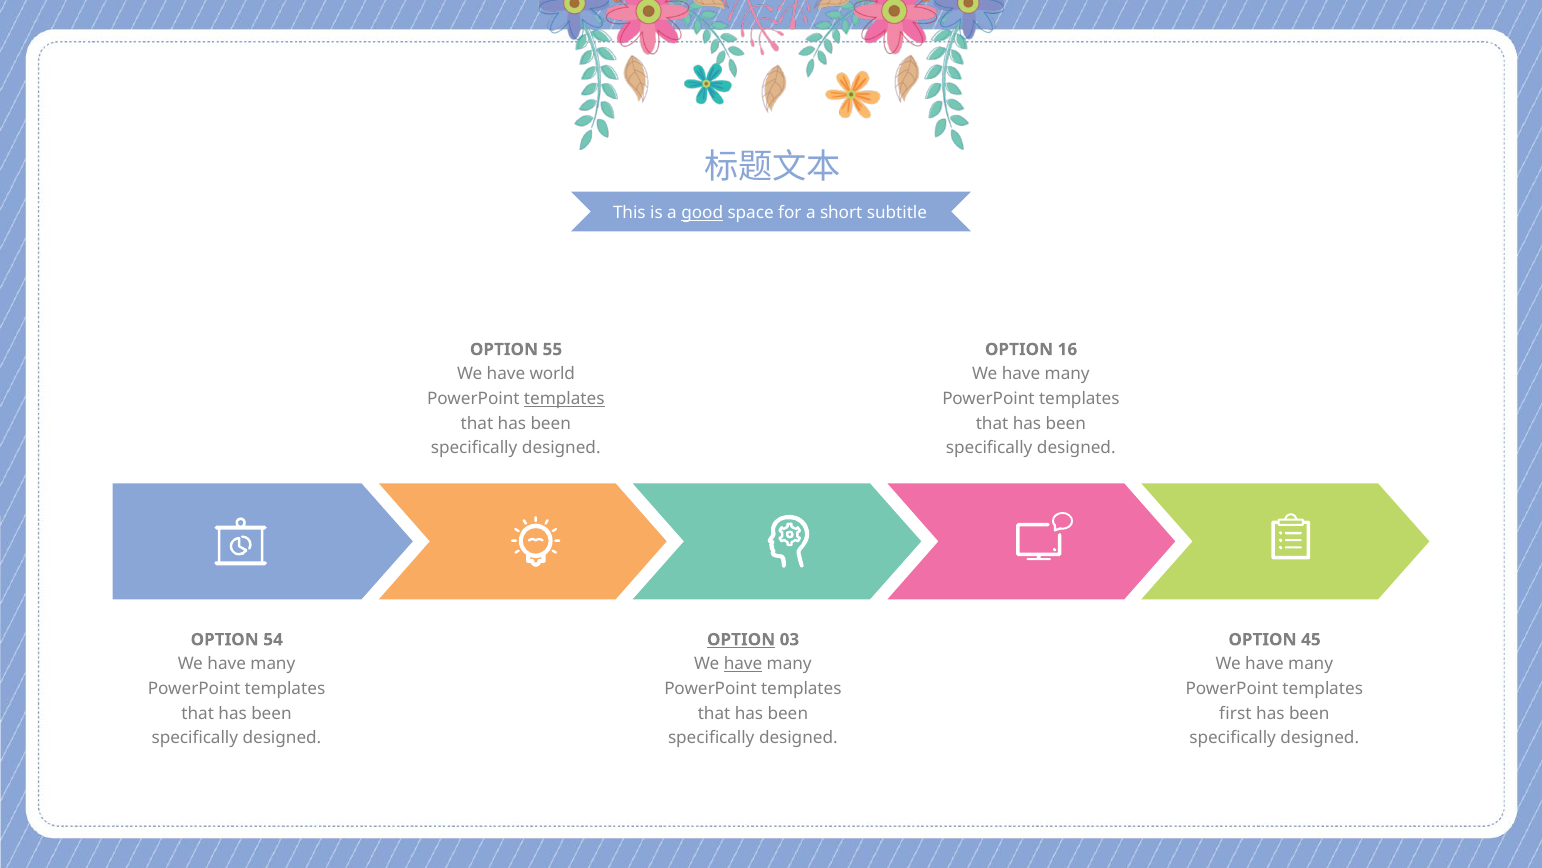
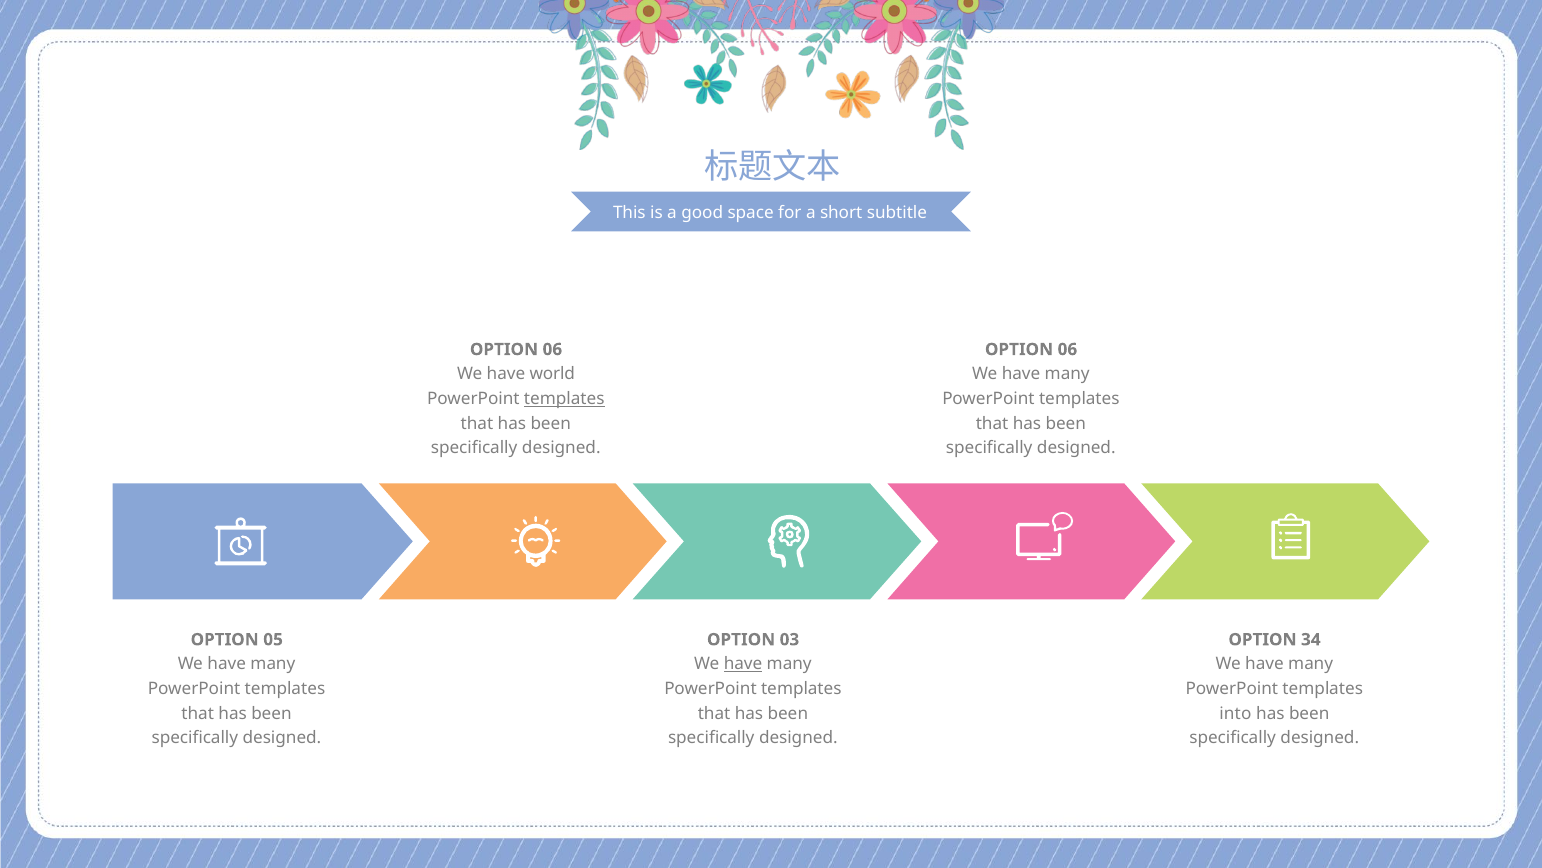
good underline: present -> none (702, 213)
55: 55 -> 06 (552, 349)
16: 16 -> 06 (1067, 349)
54: 54 -> 05 (273, 639)
OPTION underline: present -> none (741, 639)
45: 45 -> 34 (1311, 639)
first: first -> into (1235, 713)
